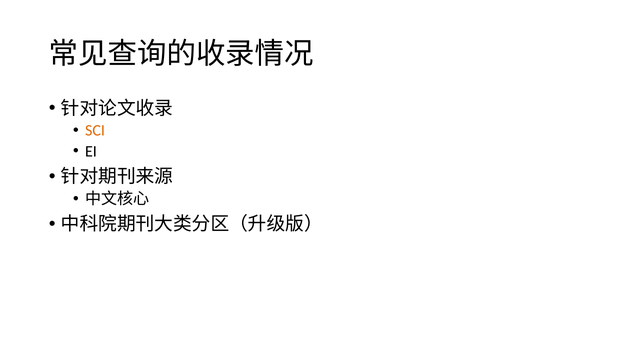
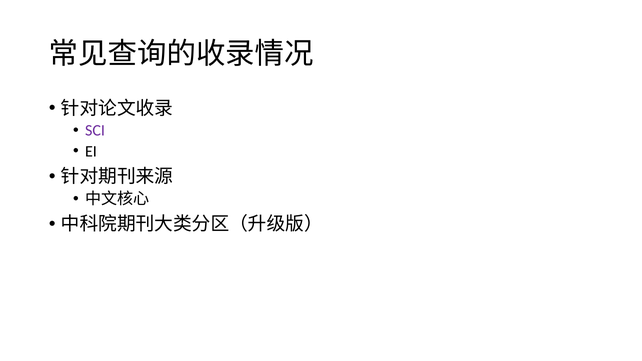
SCI colour: orange -> purple (95, 131)
